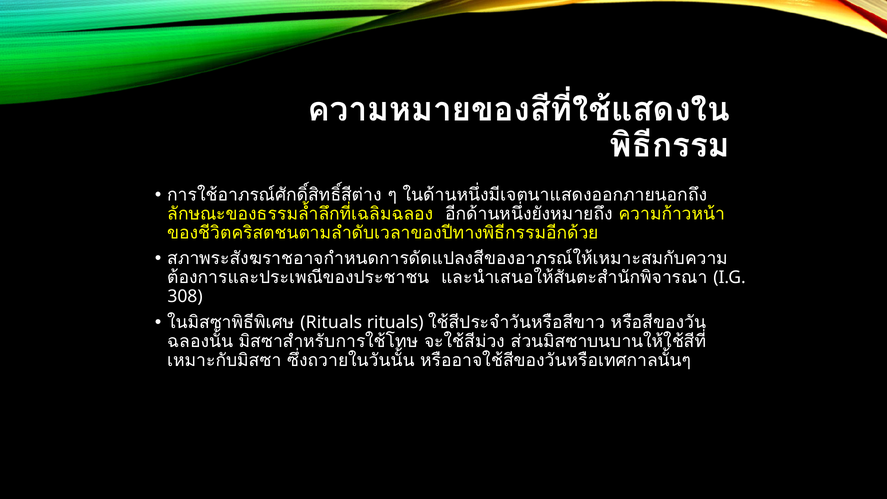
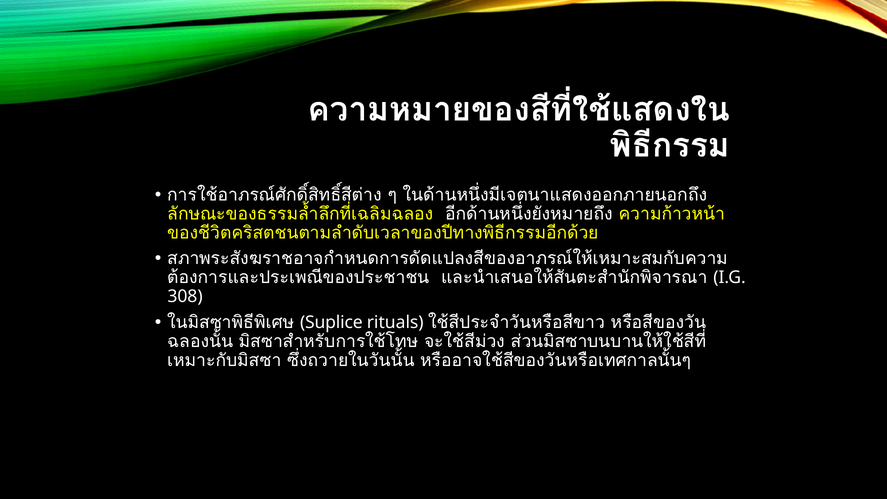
Rituals: Rituals -> Suplice (331, 322)
